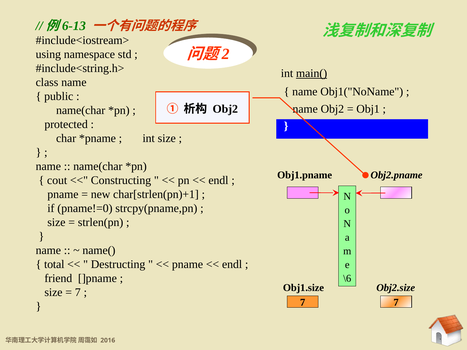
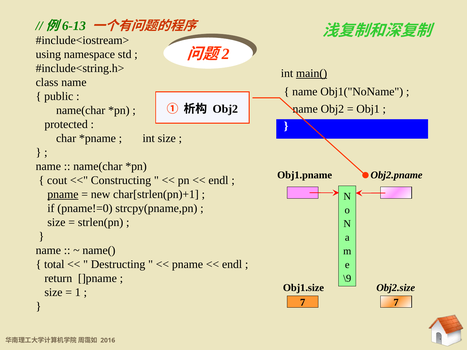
pname underline: none -> present (63, 195)
friend: friend -> return (58, 279)
\6: \6 -> \9 (347, 279)
7: 7 -> 1 (78, 293)
